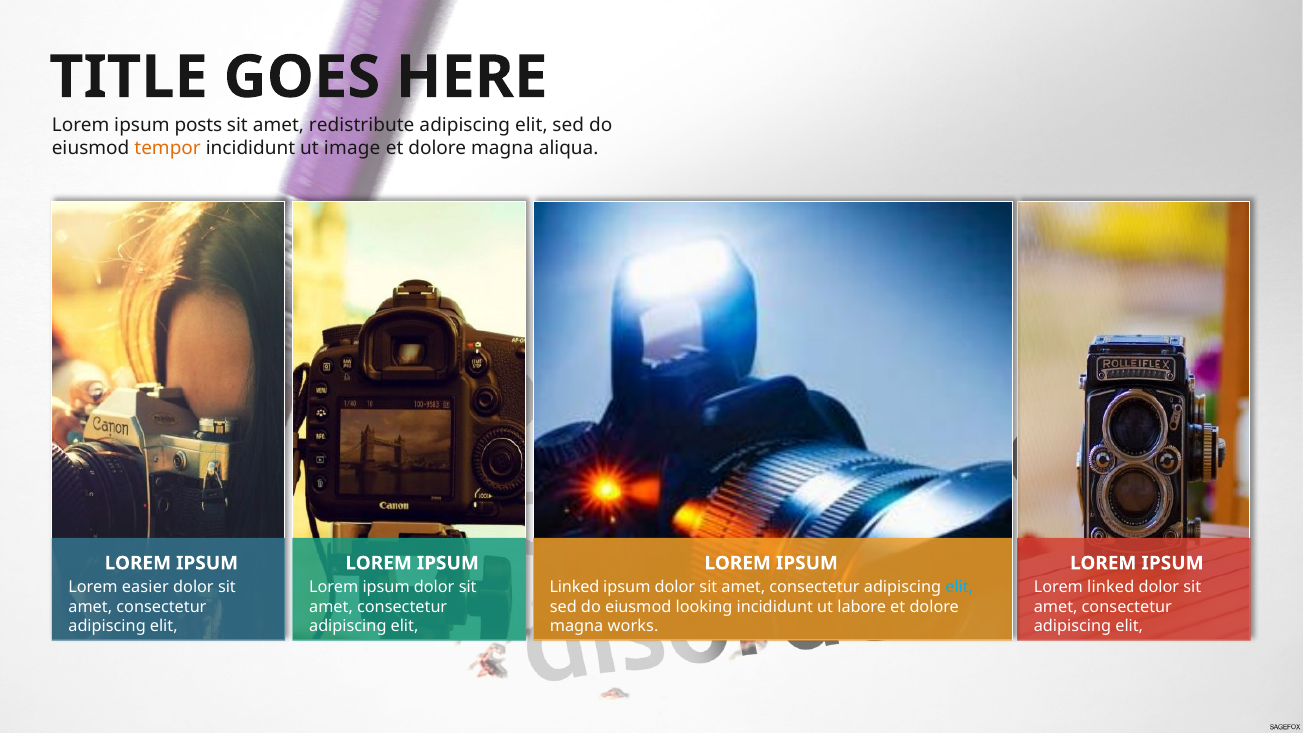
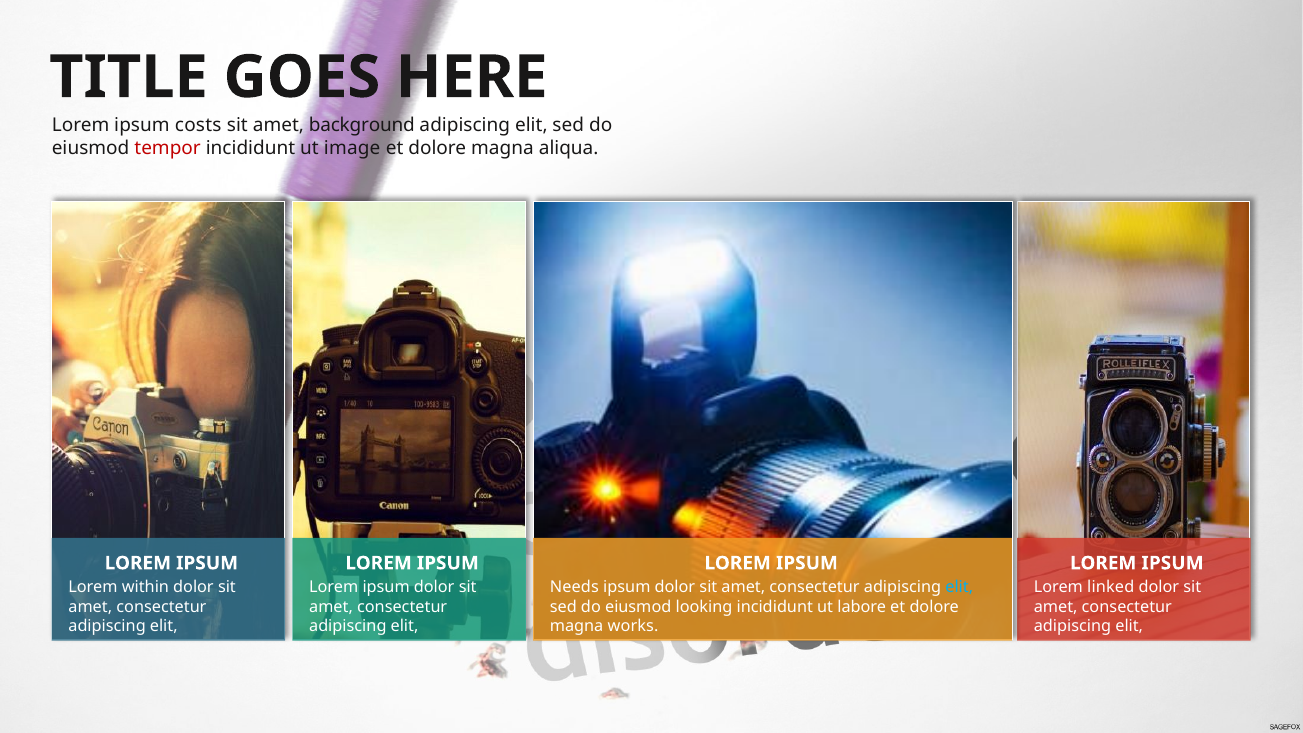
posts: posts -> costs (198, 126)
redistribute: redistribute -> background (362, 126)
tempor colour: orange -> red (168, 149)
easier: easier -> within (145, 587)
Linked: Linked -> Needs (574, 587)
